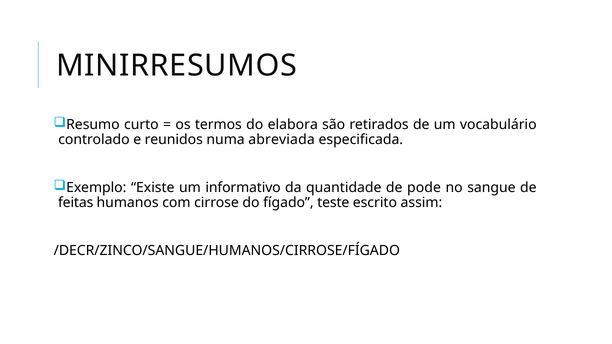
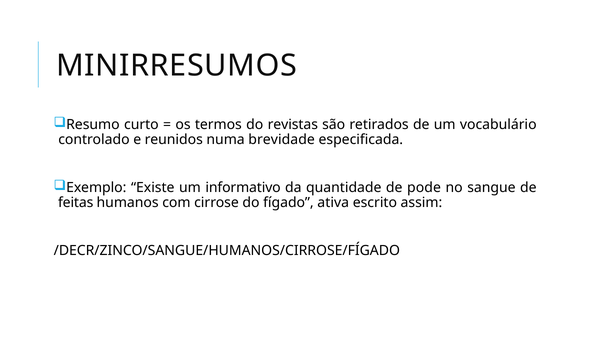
elabora: elabora -> revistas (293, 125)
abreviada: abreviada -> brevidade (282, 140)
teste: teste -> ativa (333, 203)
